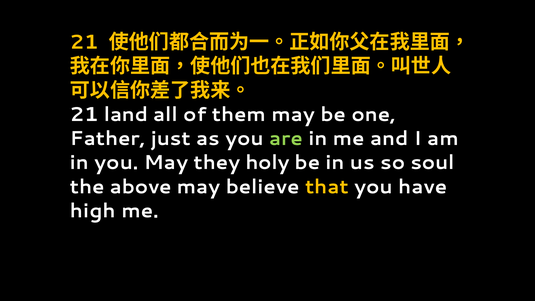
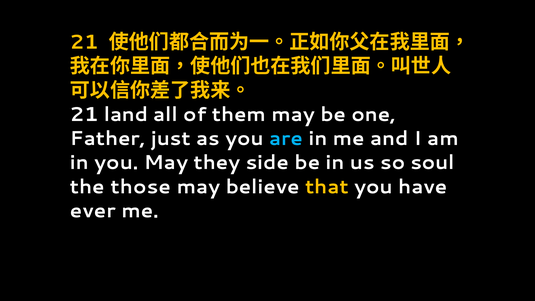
are colour: light green -> light blue (286, 139)
holy: holy -> side (267, 163)
above: above -> those (141, 187)
high: high -> ever (93, 211)
